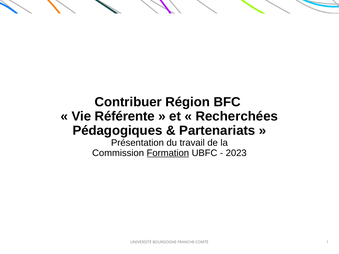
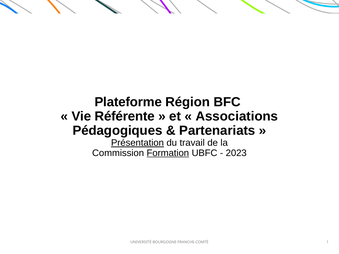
Contribuer: Contribuer -> Plateforme (128, 102)
Recherchées: Recherchées -> Associations (237, 116)
Présentation underline: none -> present (137, 143)
